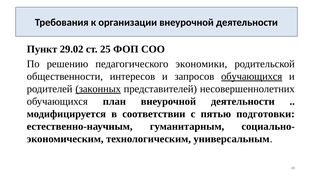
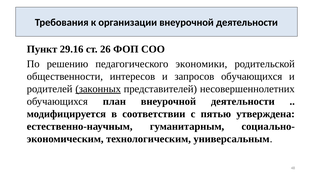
29.02: 29.02 -> 29.16 (72, 49)
25: 25 -> 26 (105, 49)
обучающихся underline: present -> none (252, 76)
подготовки: подготовки -> утверждена (266, 114)
